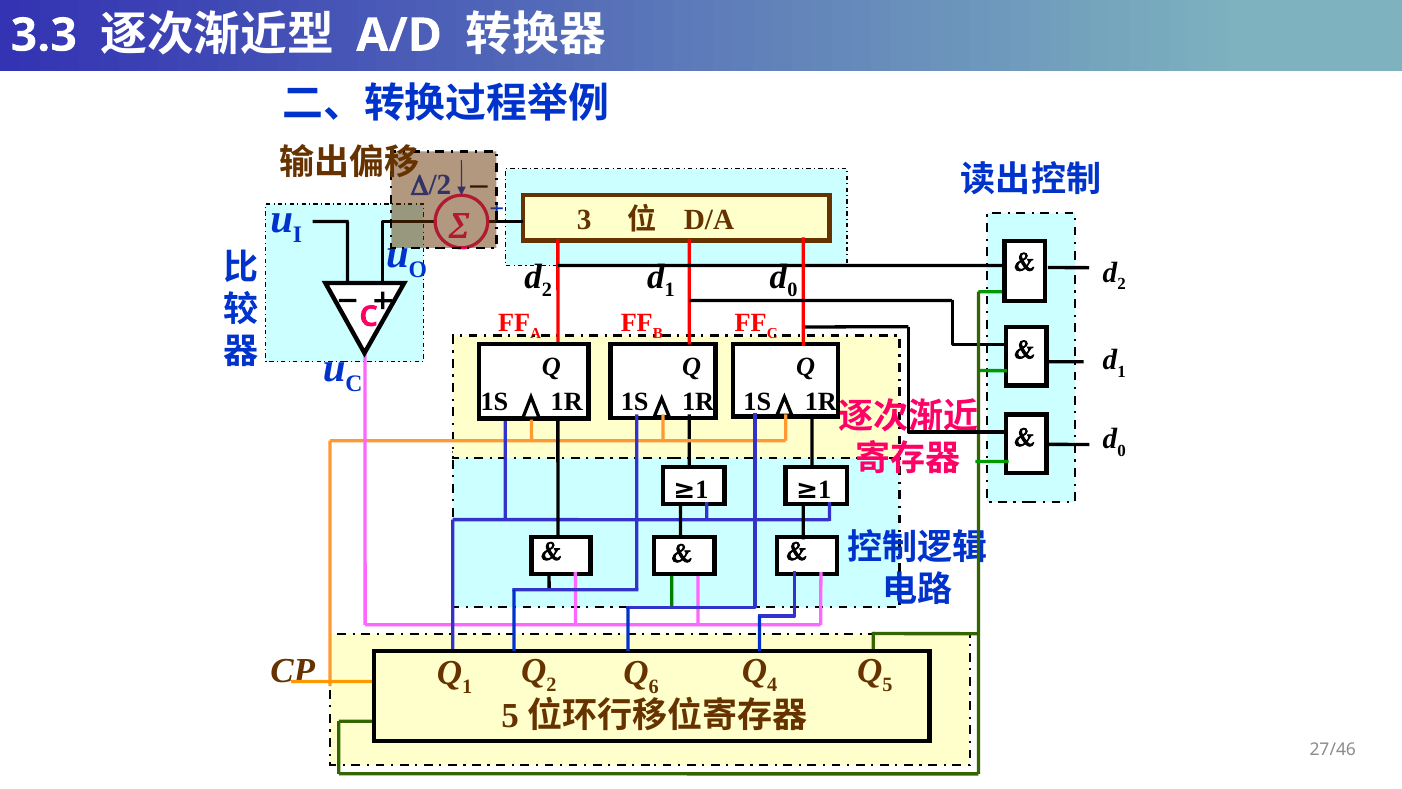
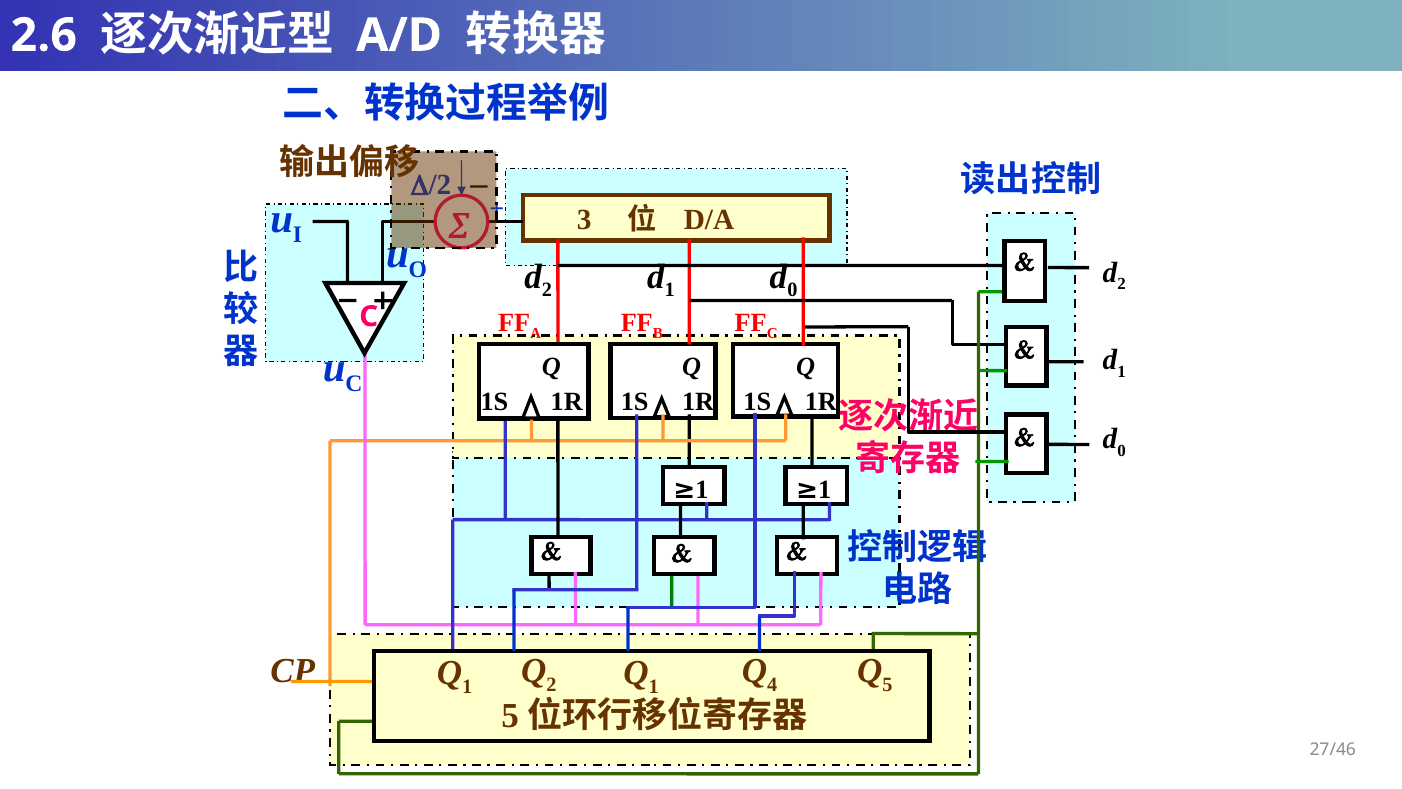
3.3: 3.3 -> 2.6 (44, 35)
6: 6 -> 1 (654, 686)
